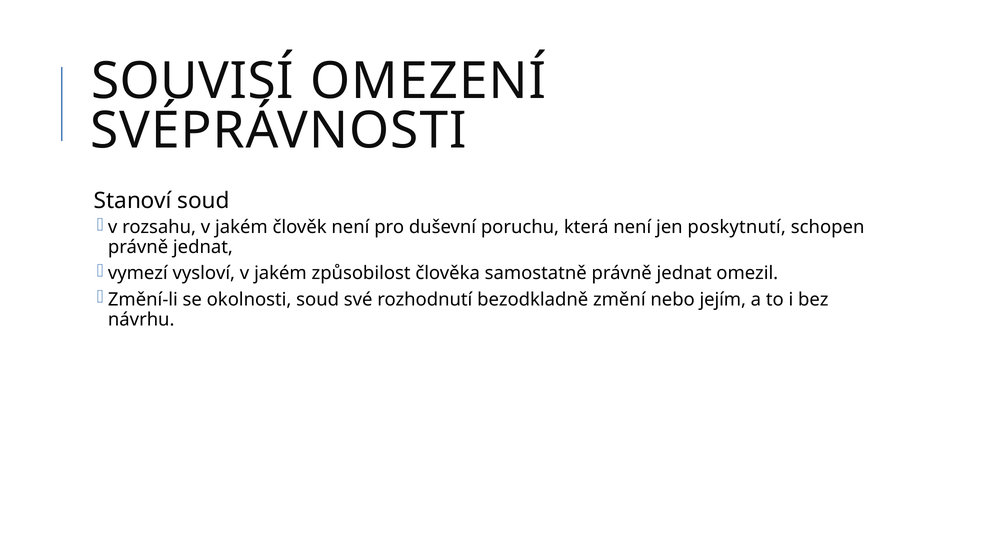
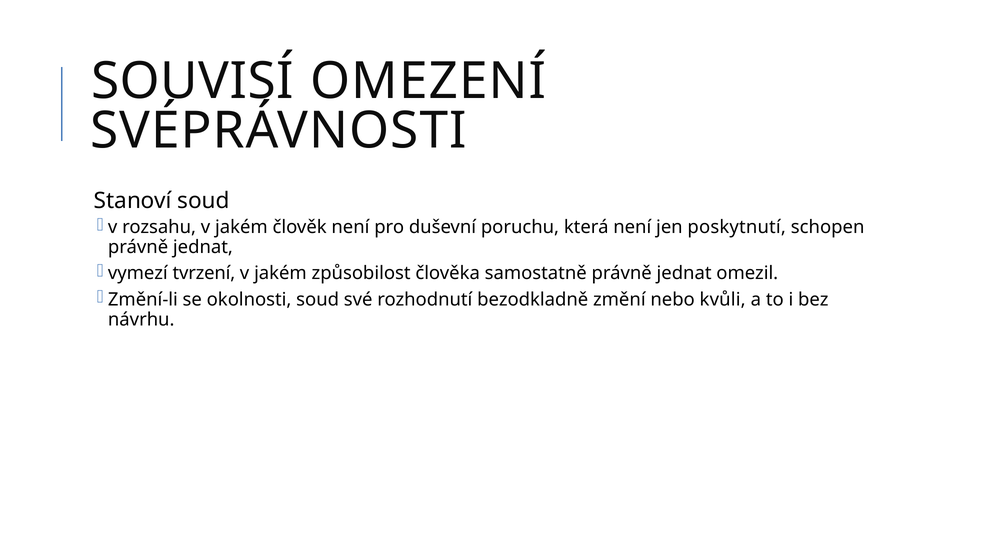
vysloví: vysloví -> tvrzení (204, 273)
jejím: jejím -> kvůli (723, 299)
